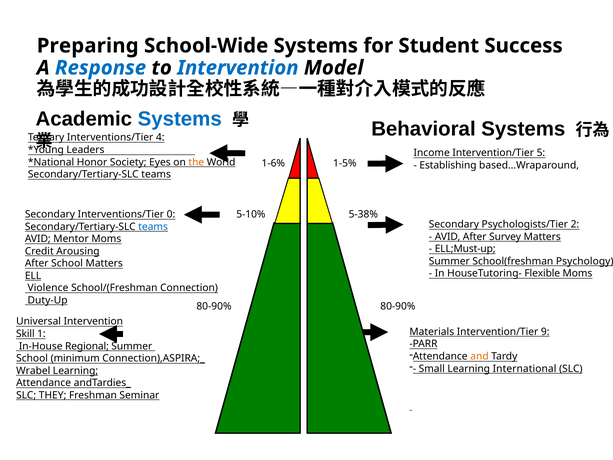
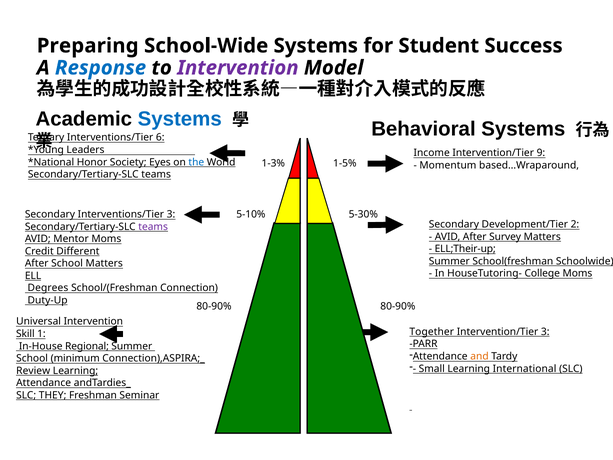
Intervention colour: blue -> purple (238, 68)
4: 4 -> 6 (160, 138)
5: 5 -> 9 (541, 153)
the colour: orange -> blue (196, 162)
1-6%: 1-6% -> 1-3% (273, 163)
Establishing: Establishing -> Momentum (448, 165)
Interventions/Tier 0: 0 -> 3 (171, 214)
5-38%: 5-38% -> 5-30% (363, 214)
Psychologists/Tier: Psychologists/Tier -> Development/Tier (525, 224)
teams colour: blue -> purple (153, 227)
ELL;Must-up: ELL;Must-up -> ELL;Their-up (465, 249)
Arousing: Arousing -> Different (78, 251)
Psychology: Psychology -> Schoolwide (585, 261)
Flexible: Flexible -> College (542, 273)
Violence: Violence -> Degrees (48, 288)
Materials: Materials -> Together (432, 332)
Intervention/Tier 9: 9 -> 3 (545, 332)
Wrabel: Wrabel -> Review (33, 370)
